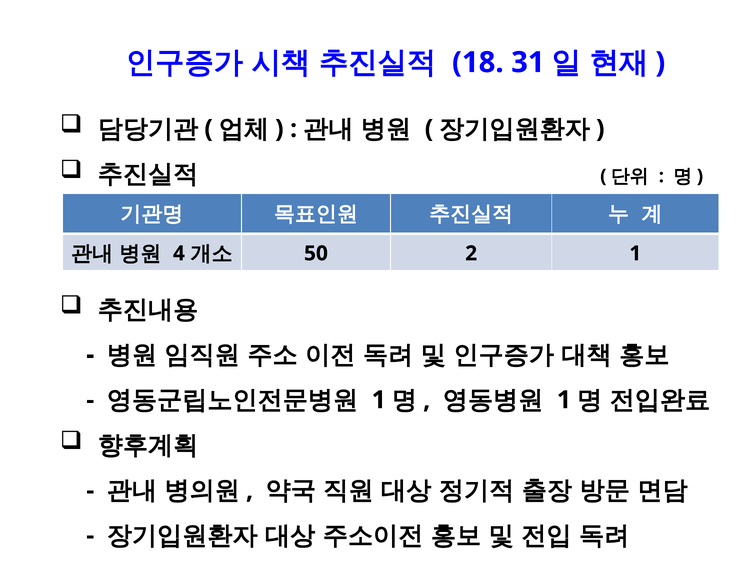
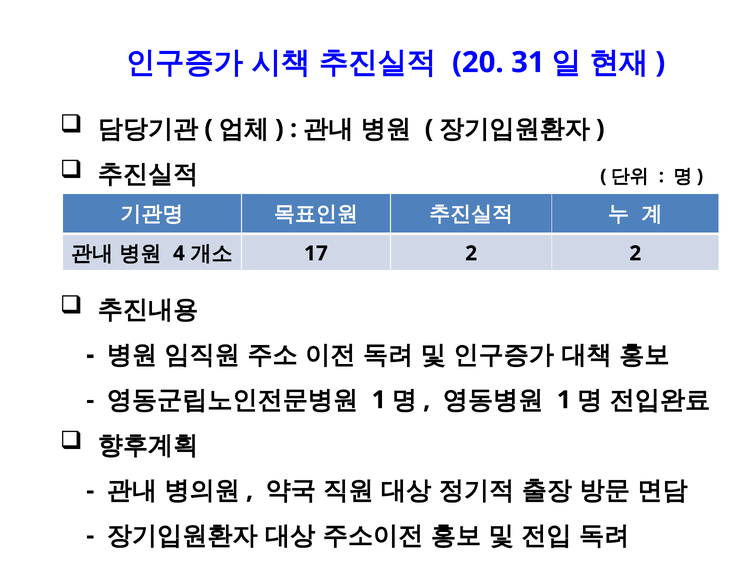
18: 18 -> 20 (478, 62)
50: 50 -> 17 (316, 254)
2 1: 1 -> 2 (635, 254)
